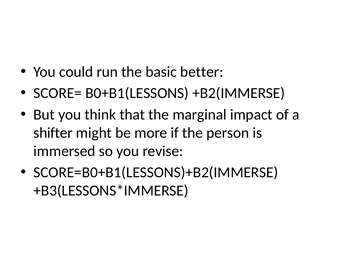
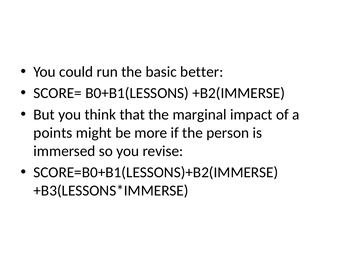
shifter: shifter -> points (53, 133)
